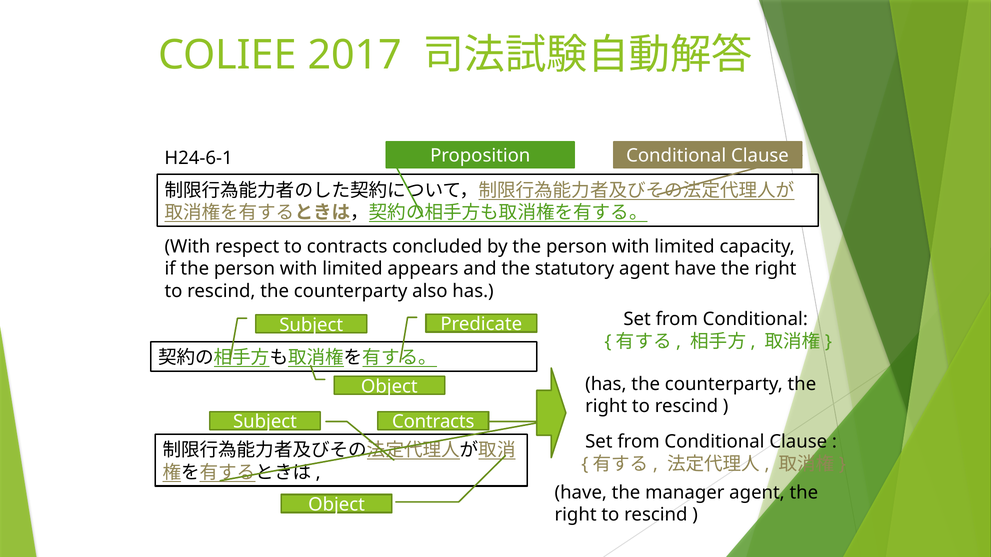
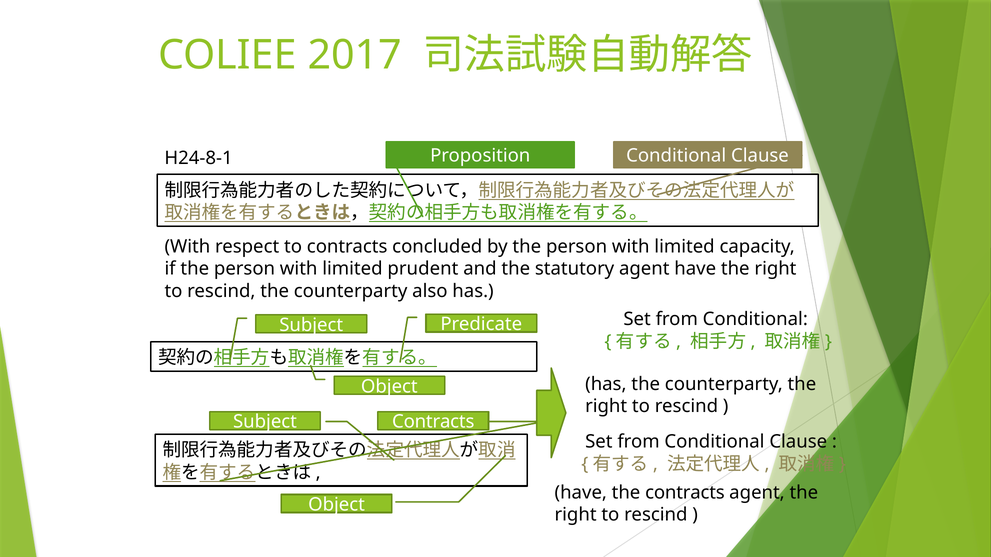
H24-6-1: H24-6-1 -> H24-8-1 (199, 158)
appears: appears -> prudent (423, 269)
the manager: manager -> contracts (685, 493)
